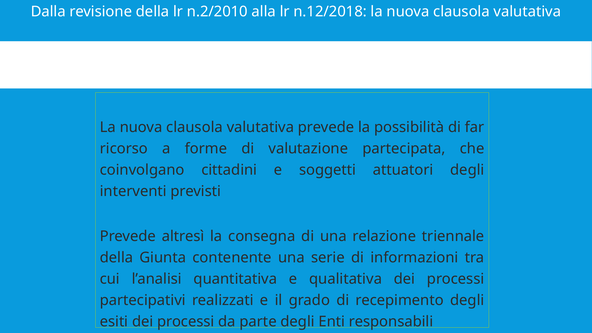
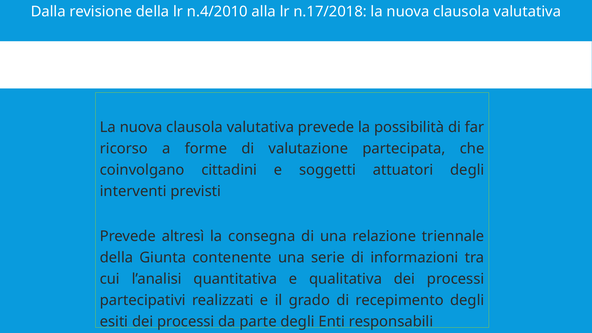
n.2/2010: n.2/2010 -> n.4/2010 (217, 12)
n.12/2018: n.12/2018 -> n.17/2018 (330, 12)
